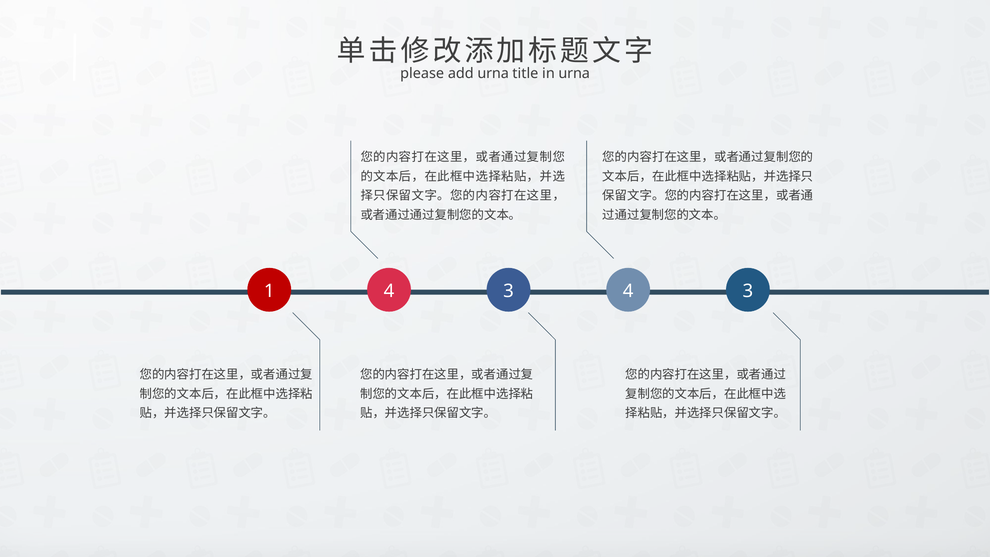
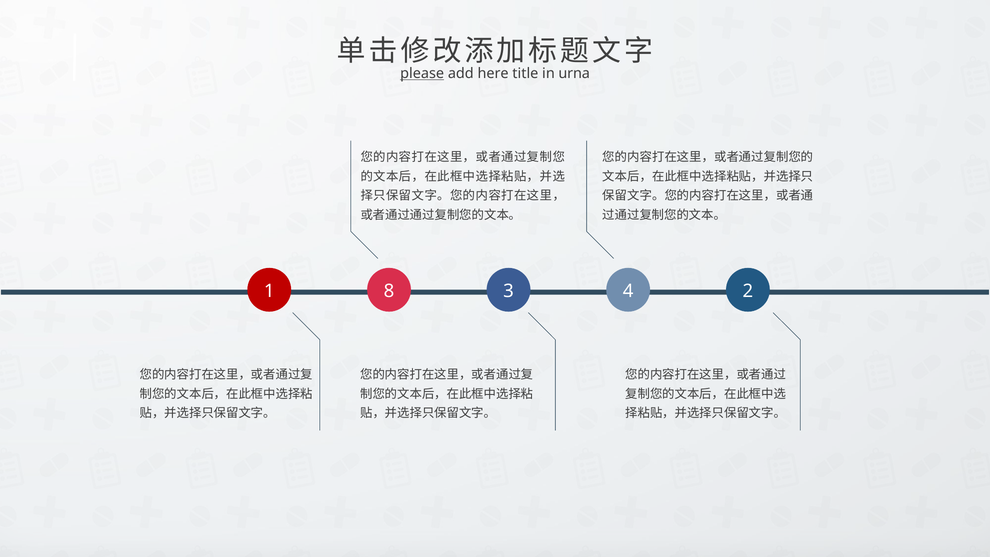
please underline: none -> present (422, 74)
add urna: urna -> here (493, 74)
1 4: 4 -> 8 (389, 291)
3 4 3: 3 -> 2 (748, 291)
